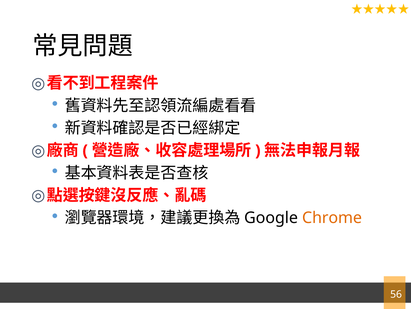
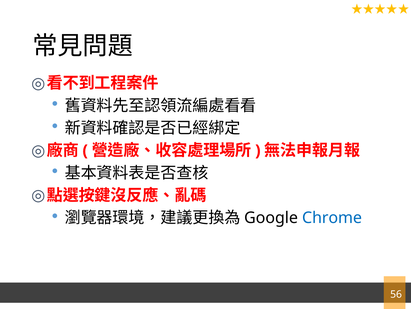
Chrome colour: orange -> blue (332, 217)
